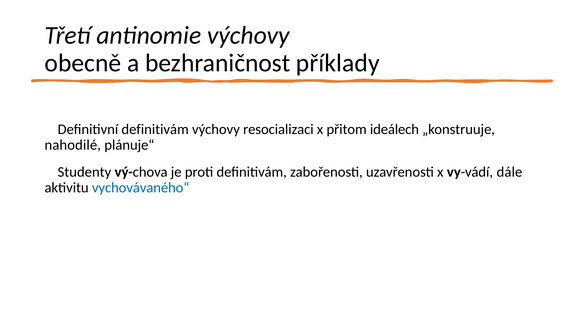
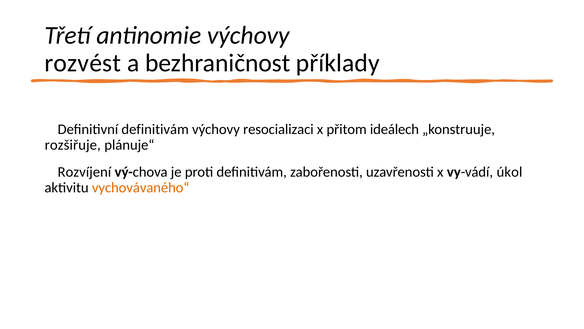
obecně: obecně -> rozvést (83, 63)
nahodilé: nahodilé -> rozšiřuje (73, 145)
Studenty: Studenty -> Rozvíjení (84, 172)
dále: dále -> úkol (509, 172)
vychovávaného“ colour: blue -> orange (141, 187)
